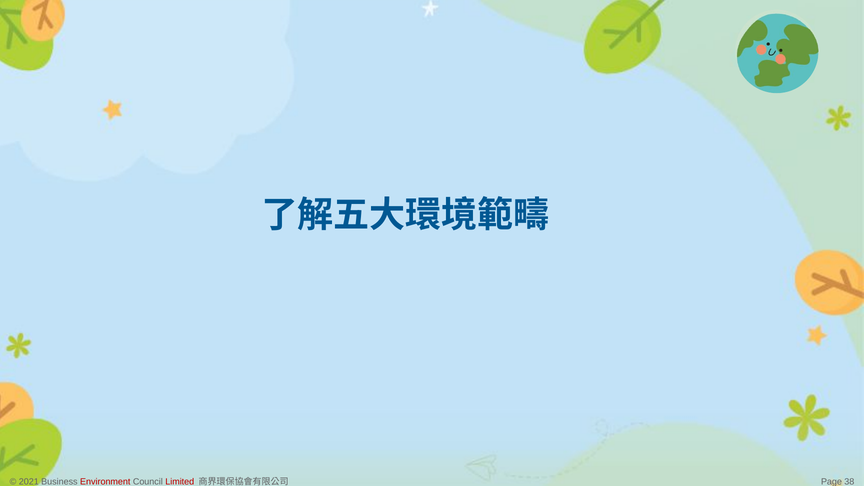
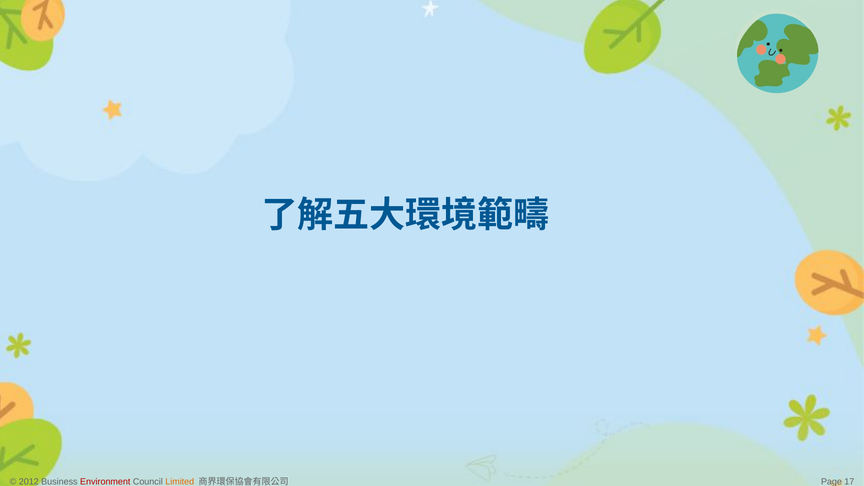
2021: 2021 -> 2012 (29, 482)
Limited colour: red -> orange (180, 482)
38: 38 -> 17 (849, 482)
